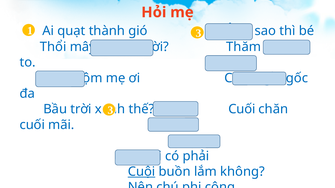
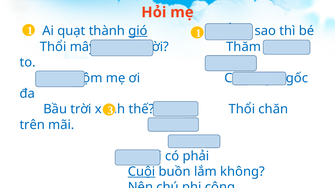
1 3: 3 -> 1 (198, 33)
gió underline: none -> present (138, 31)
thế Cuối: Cuối -> Thổi (242, 109)
cuối: cuối -> trên (32, 125)
